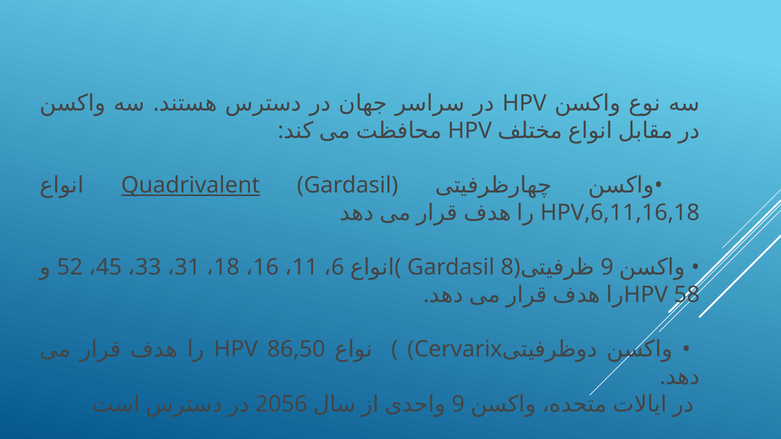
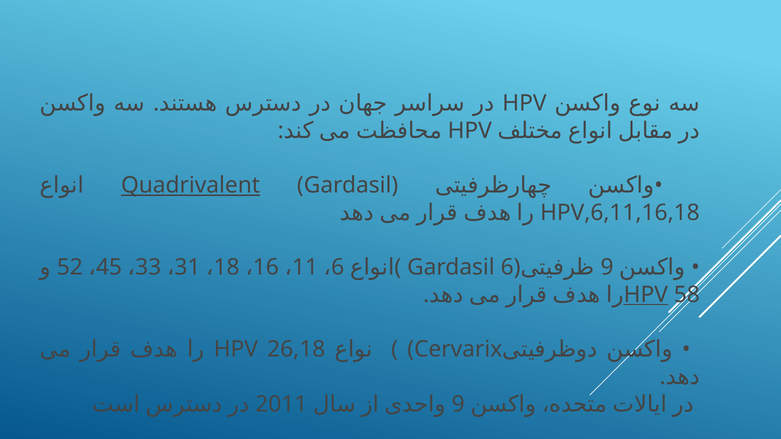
Gardasil 8: 8 -> 6 (507, 268)
HPV underline: none -> present (646, 295)
86,50: 86,50 -> 26,18 (296, 350)
2056: 2056 -> 2011 (281, 404)
